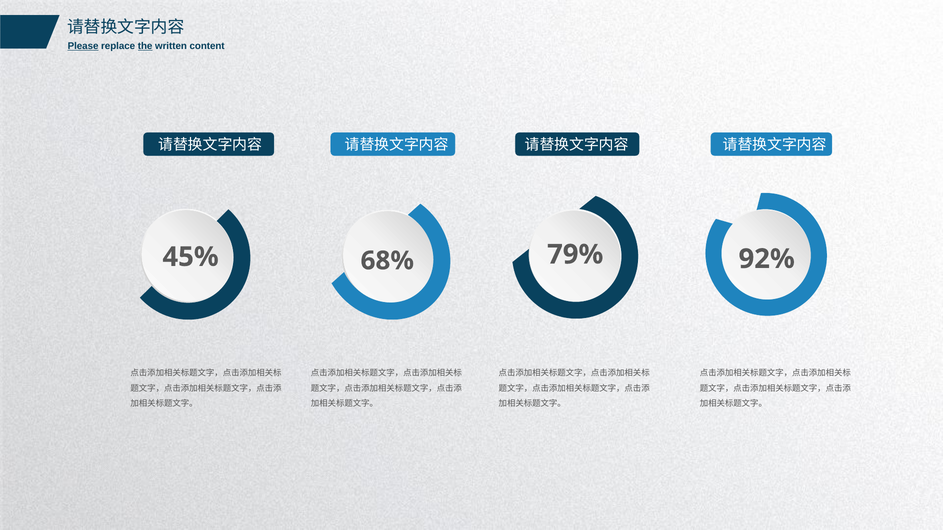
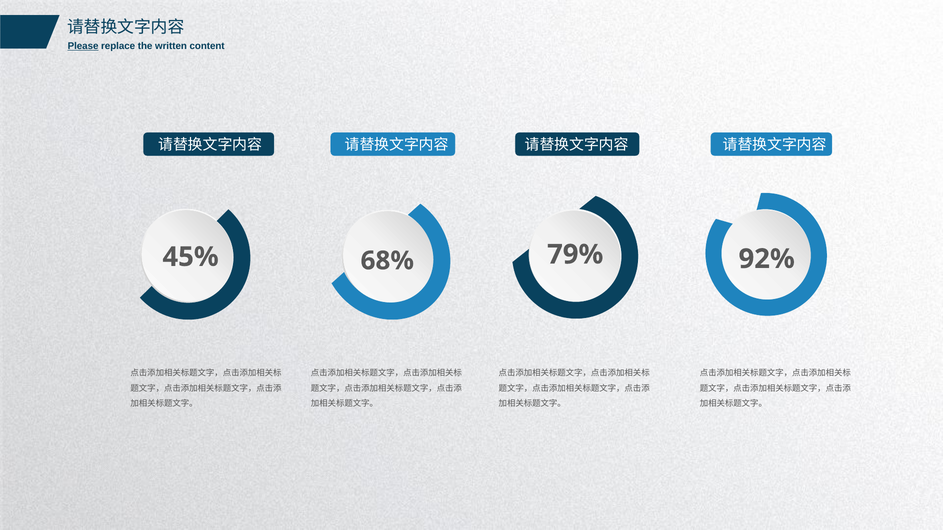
the underline: present -> none (145, 46)
